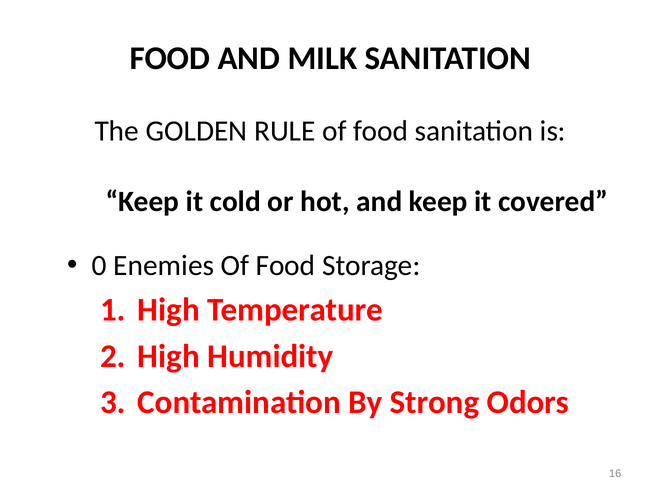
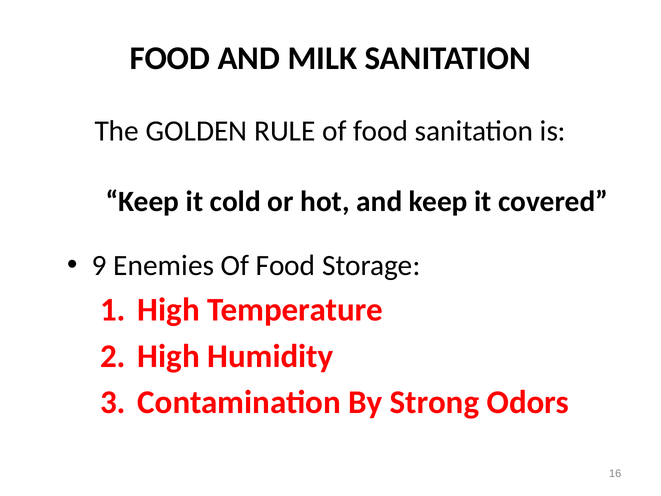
0: 0 -> 9 (99, 265)
